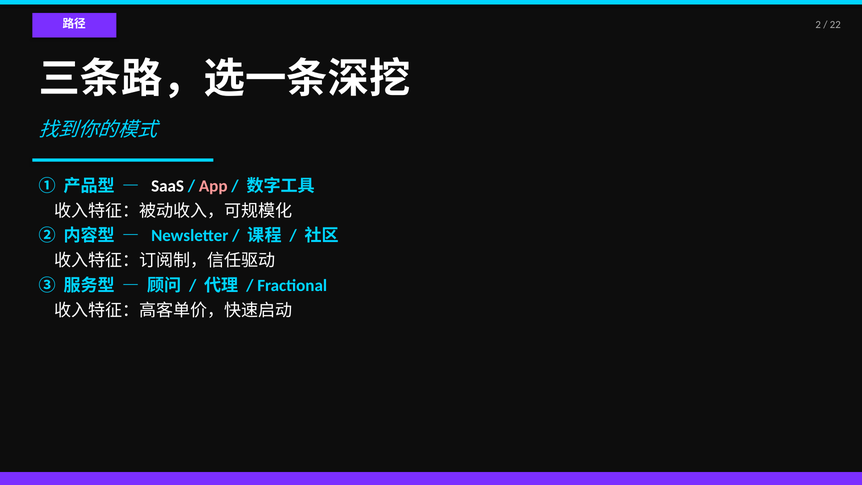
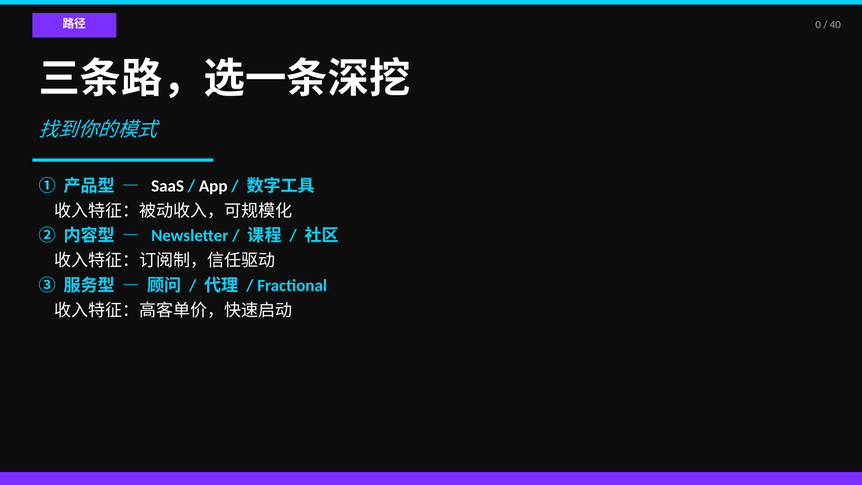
2: 2 -> 0 (818, 25)
22: 22 -> 40 (835, 25)
App colour: pink -> white (213, 186)
